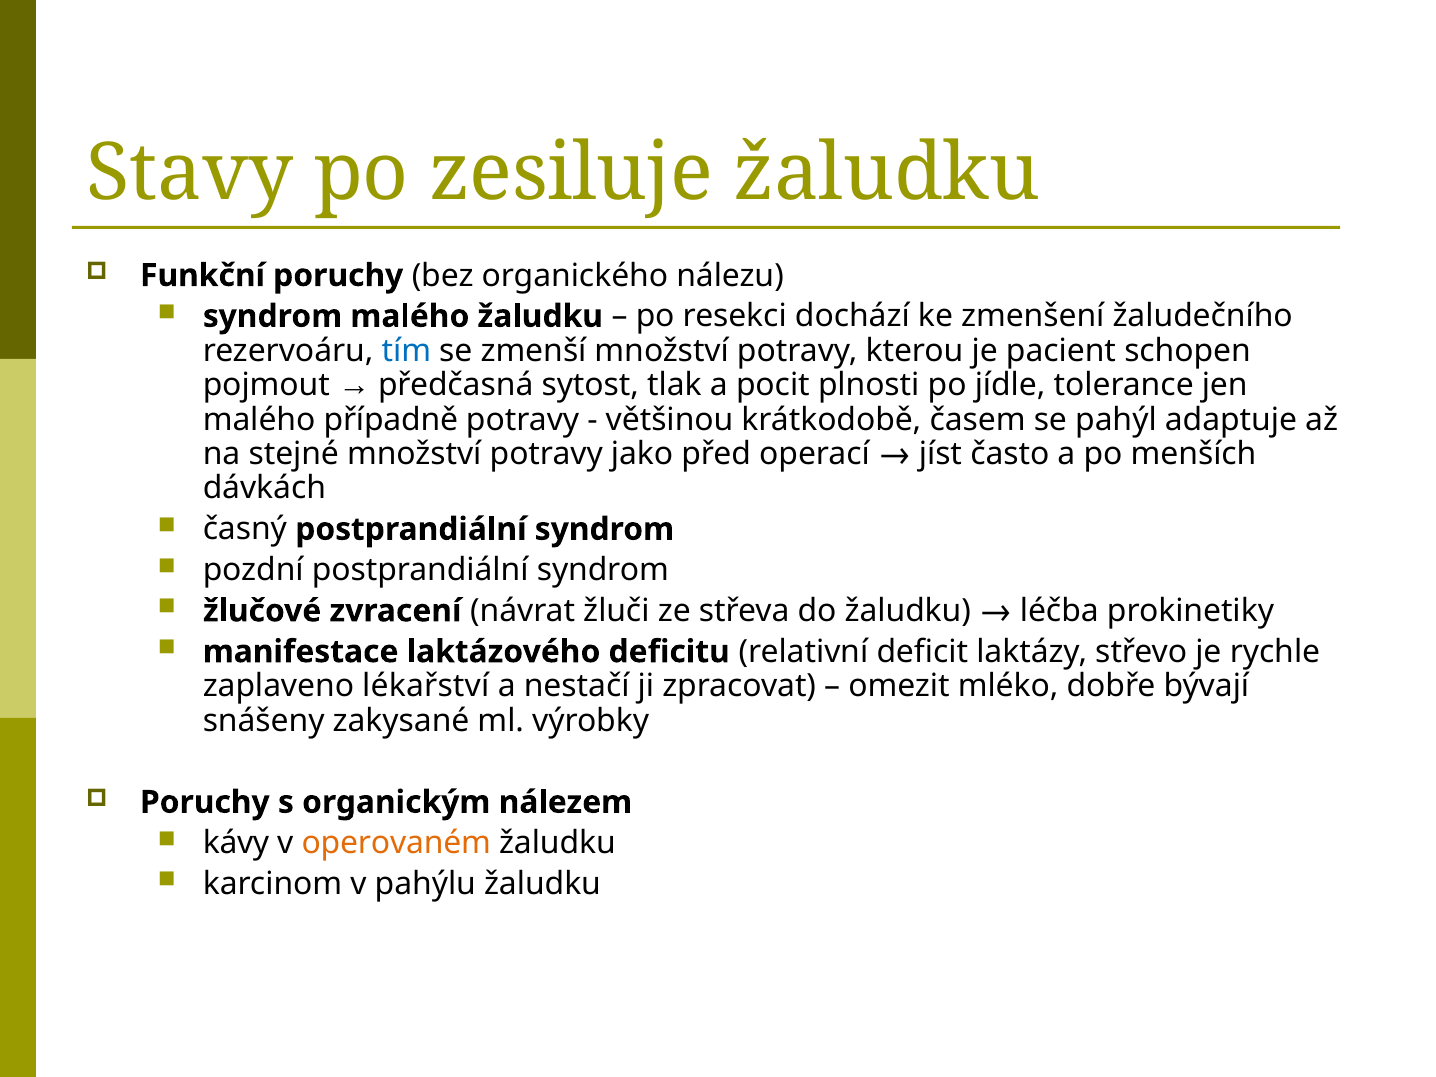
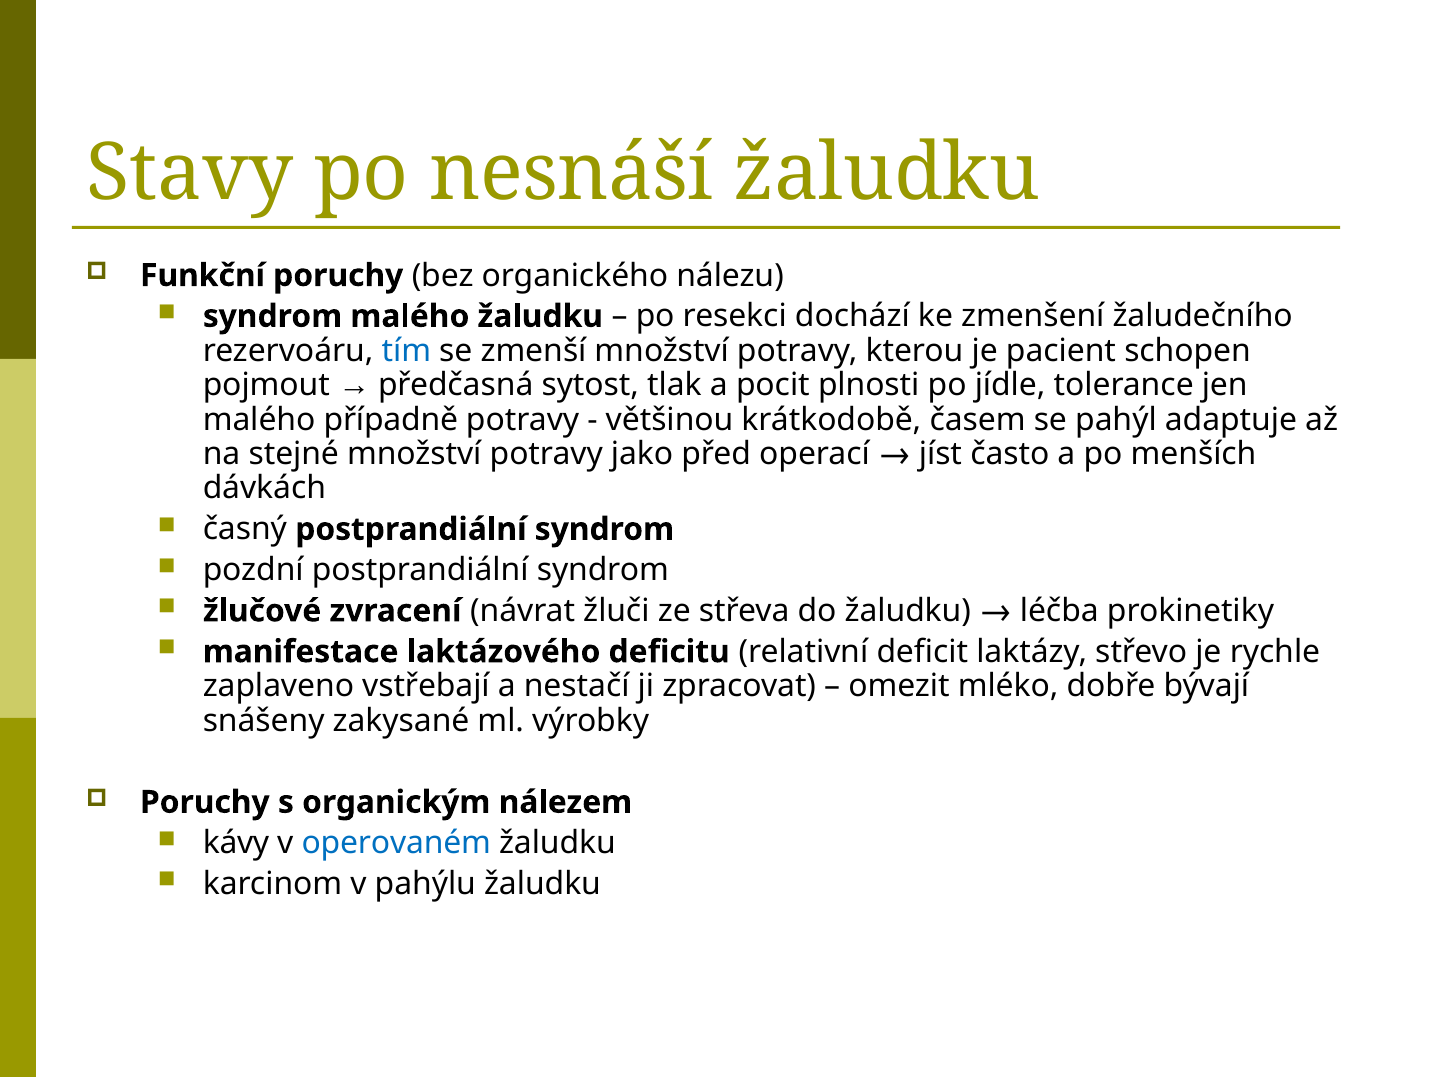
zesiluje: zesiluje -> nesnáší (571, 173)
lékařství: lékařství -> vstřebají (426, 686)
operovaném colour: orange -> blue (396, 843)
